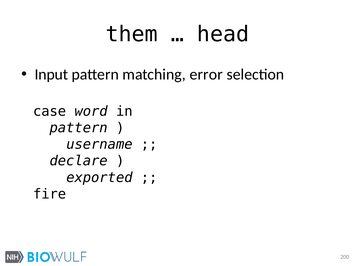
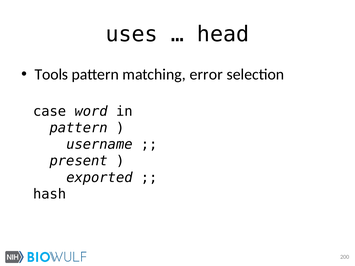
them: them -> uses (132, 34)
Input: Input -> Tools (51, 74)
declare: declare -> present (79, 161)
fire: fire -> hash (50, 194)
